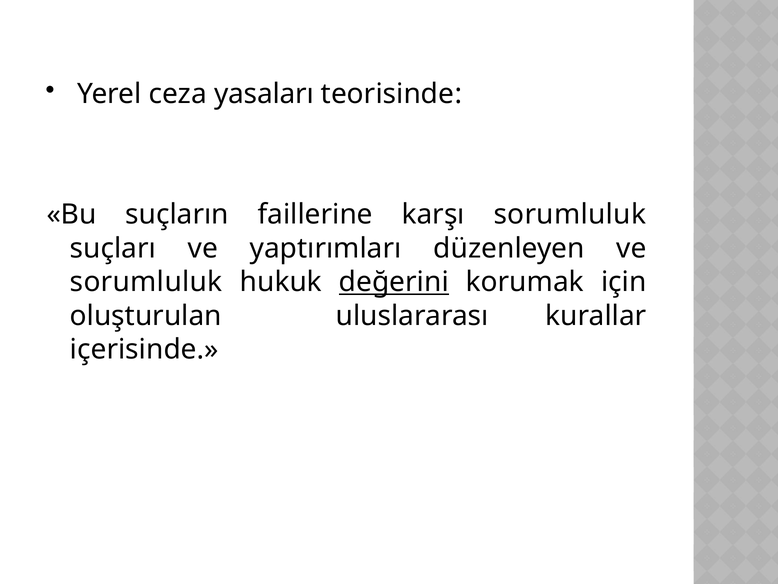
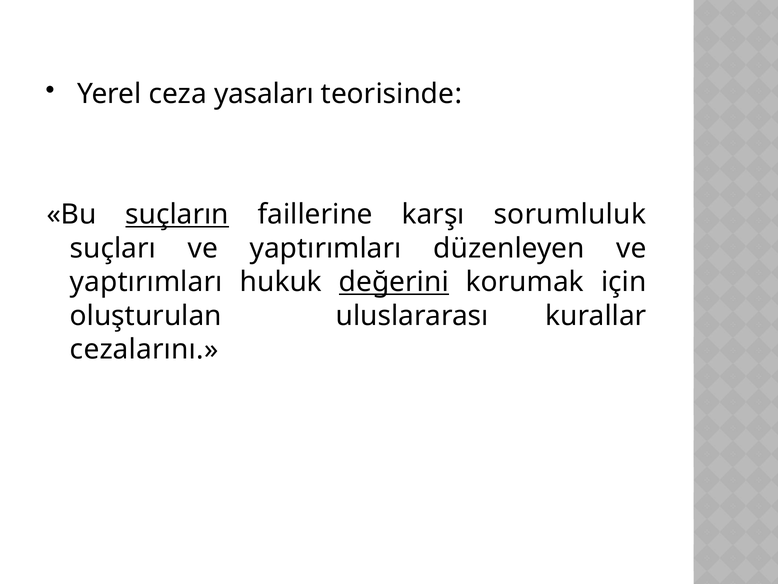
suçların underline: none -> present (177, 214)
sorumluluk: sorumluluk -> yaptırımları (146, 282)
içerisinde: içerisinde -> cezalarını (144, 349)
